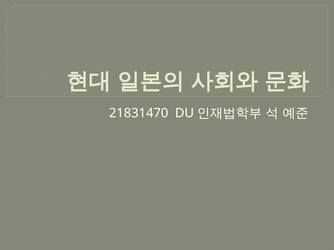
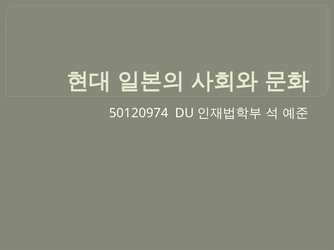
21831470: 21831470 -> 50120974 (139, 113)
